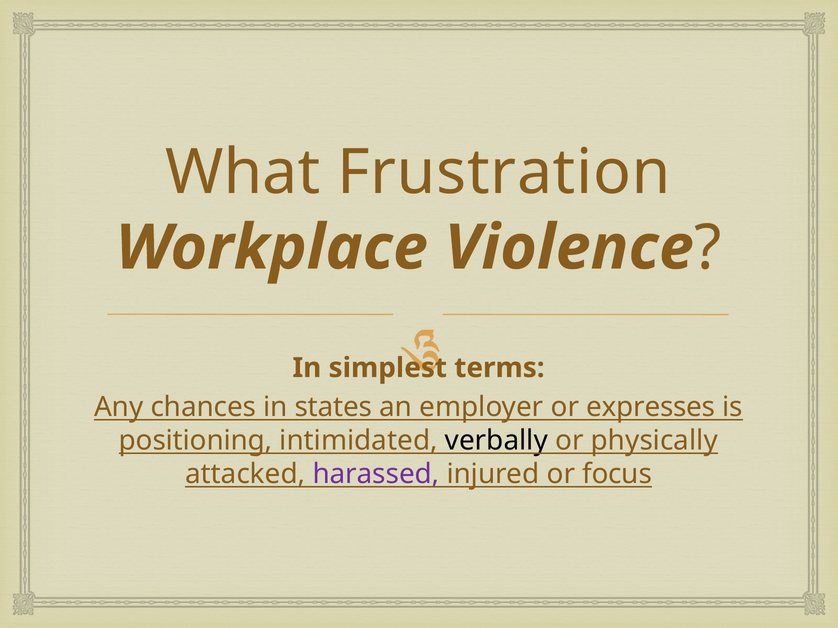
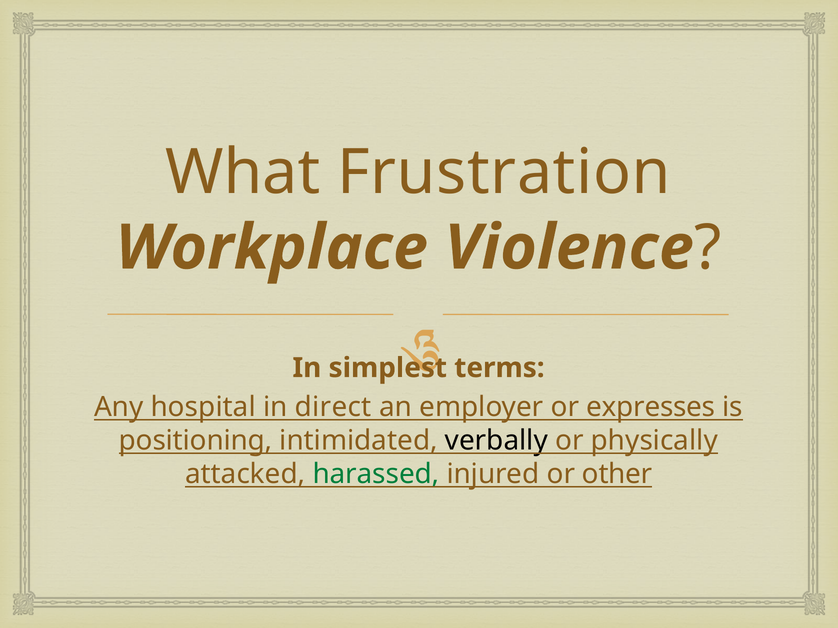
chances: chances -> hospital (203, 407)
states: states -> direct (333, 407)
harassed colour: purple -> green (376, 474)
focus: focus -> other (617, 474)
